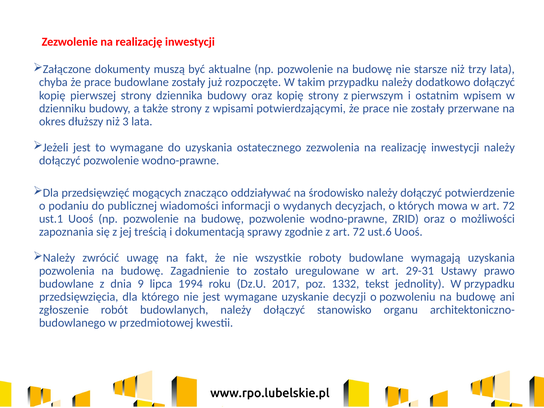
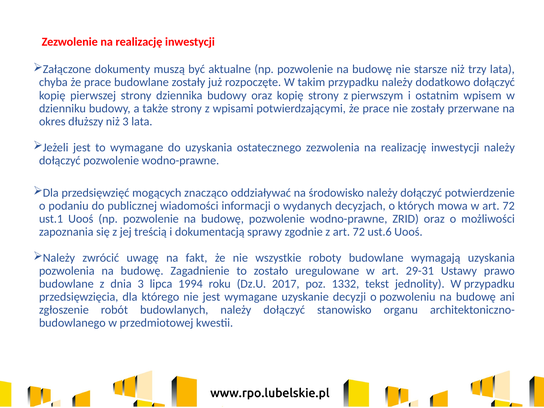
dnia 9: 9 -> 3 (141, 284)
